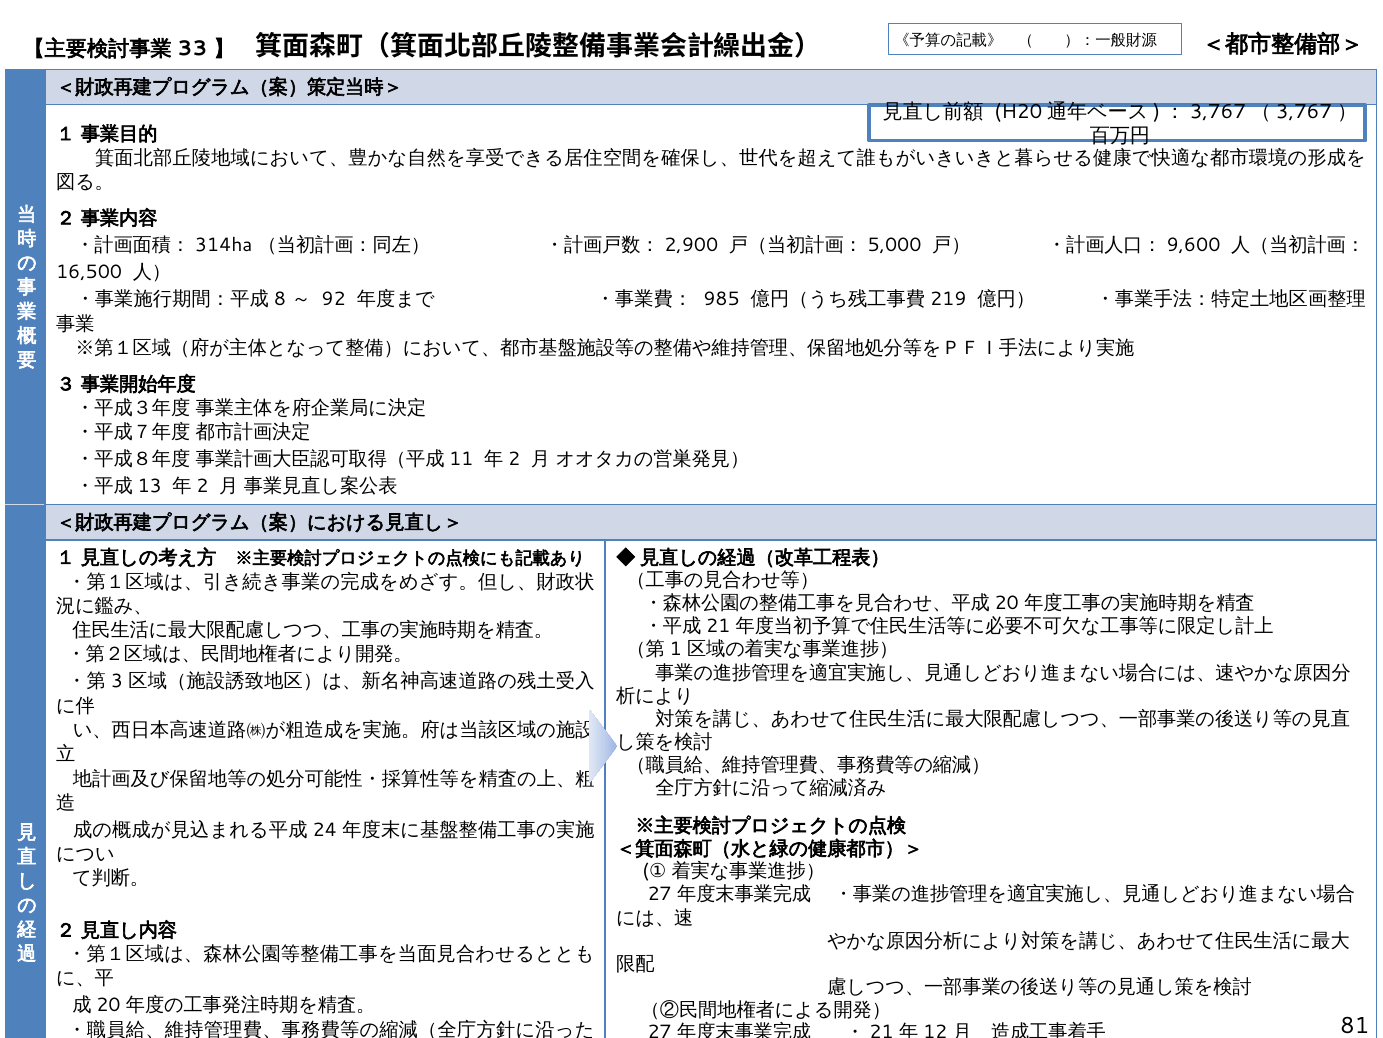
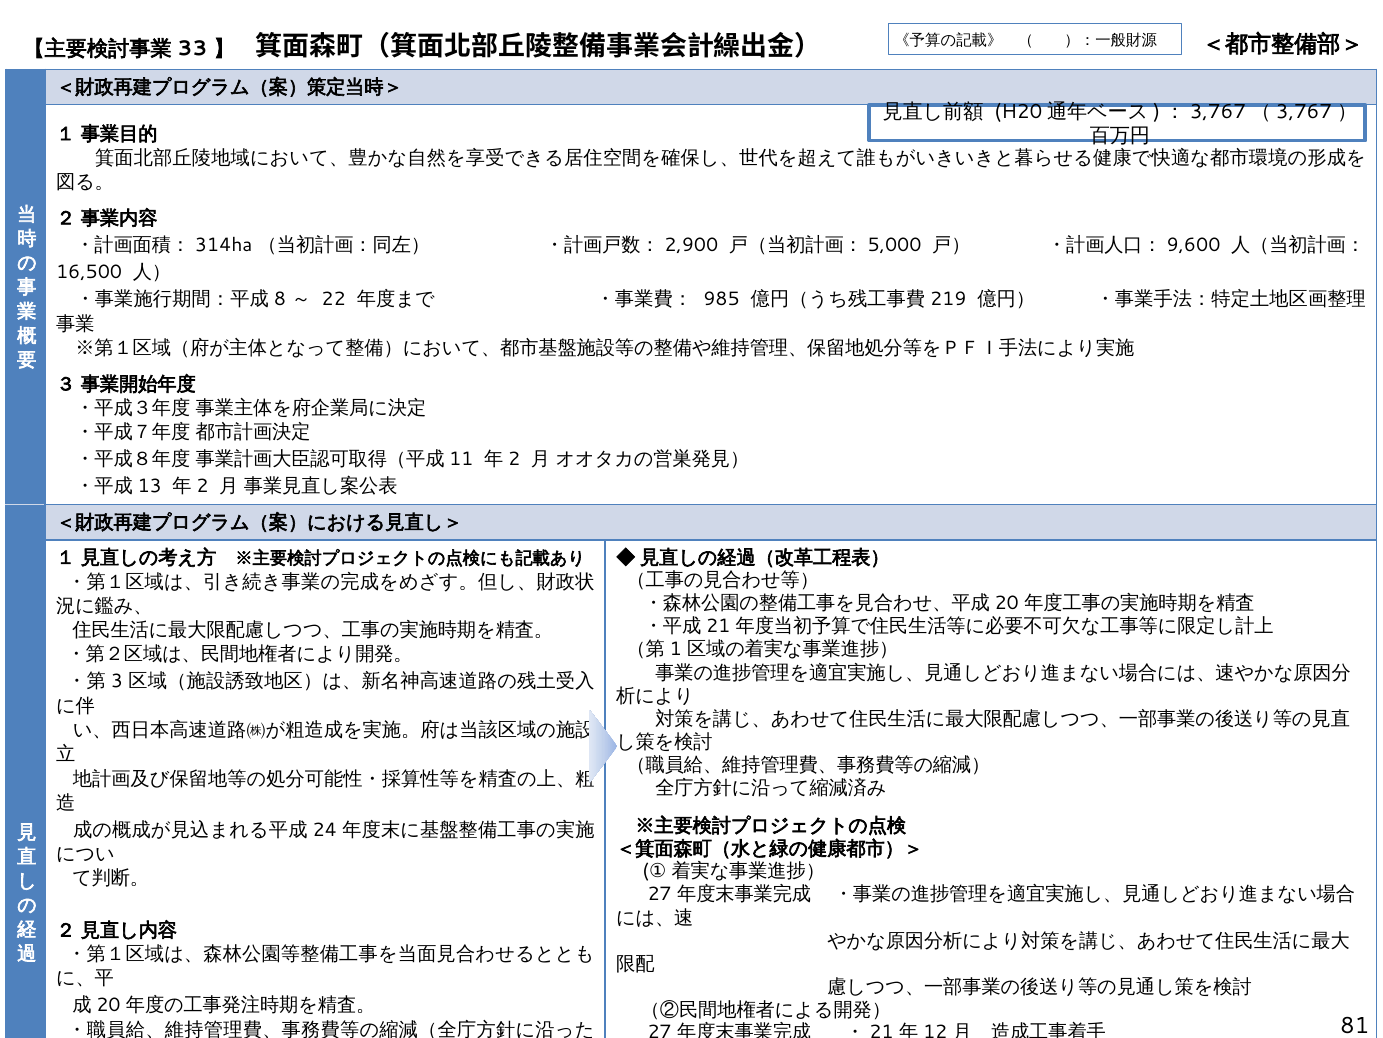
92: 92 -> 22 (334, 299)
